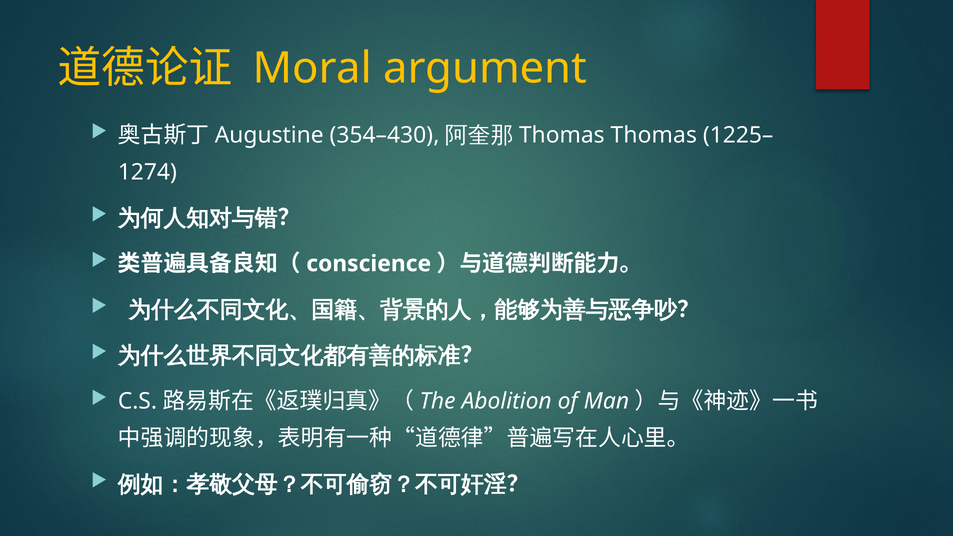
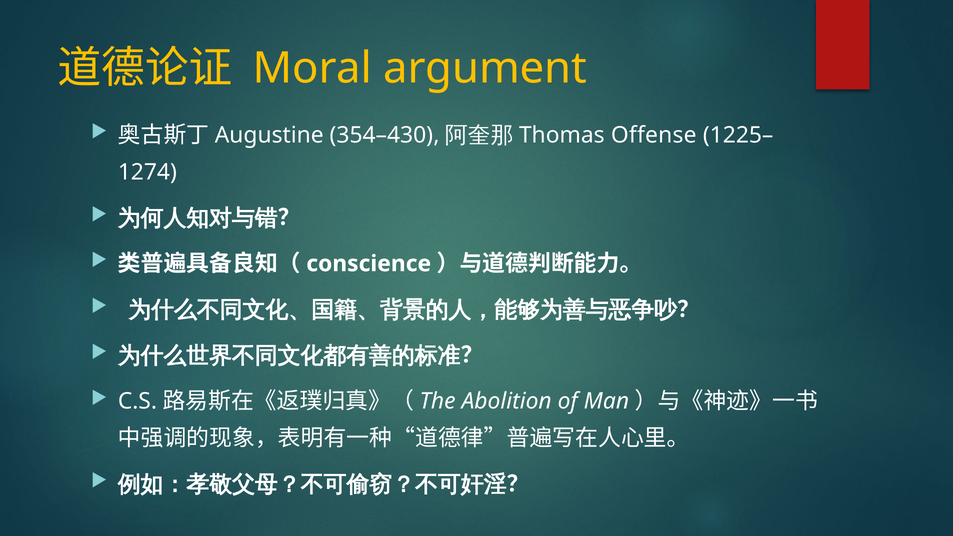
Thomas: Thomas -> Offense (654, 135)
